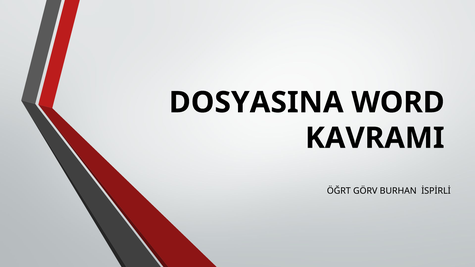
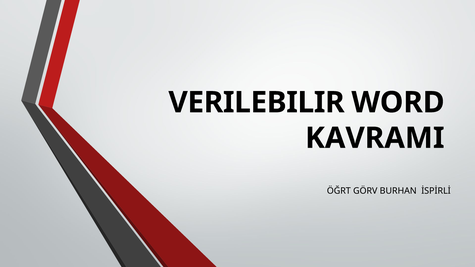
DOSYASINA: DOSYASINA -> VERILEBILIR (256, 103)
